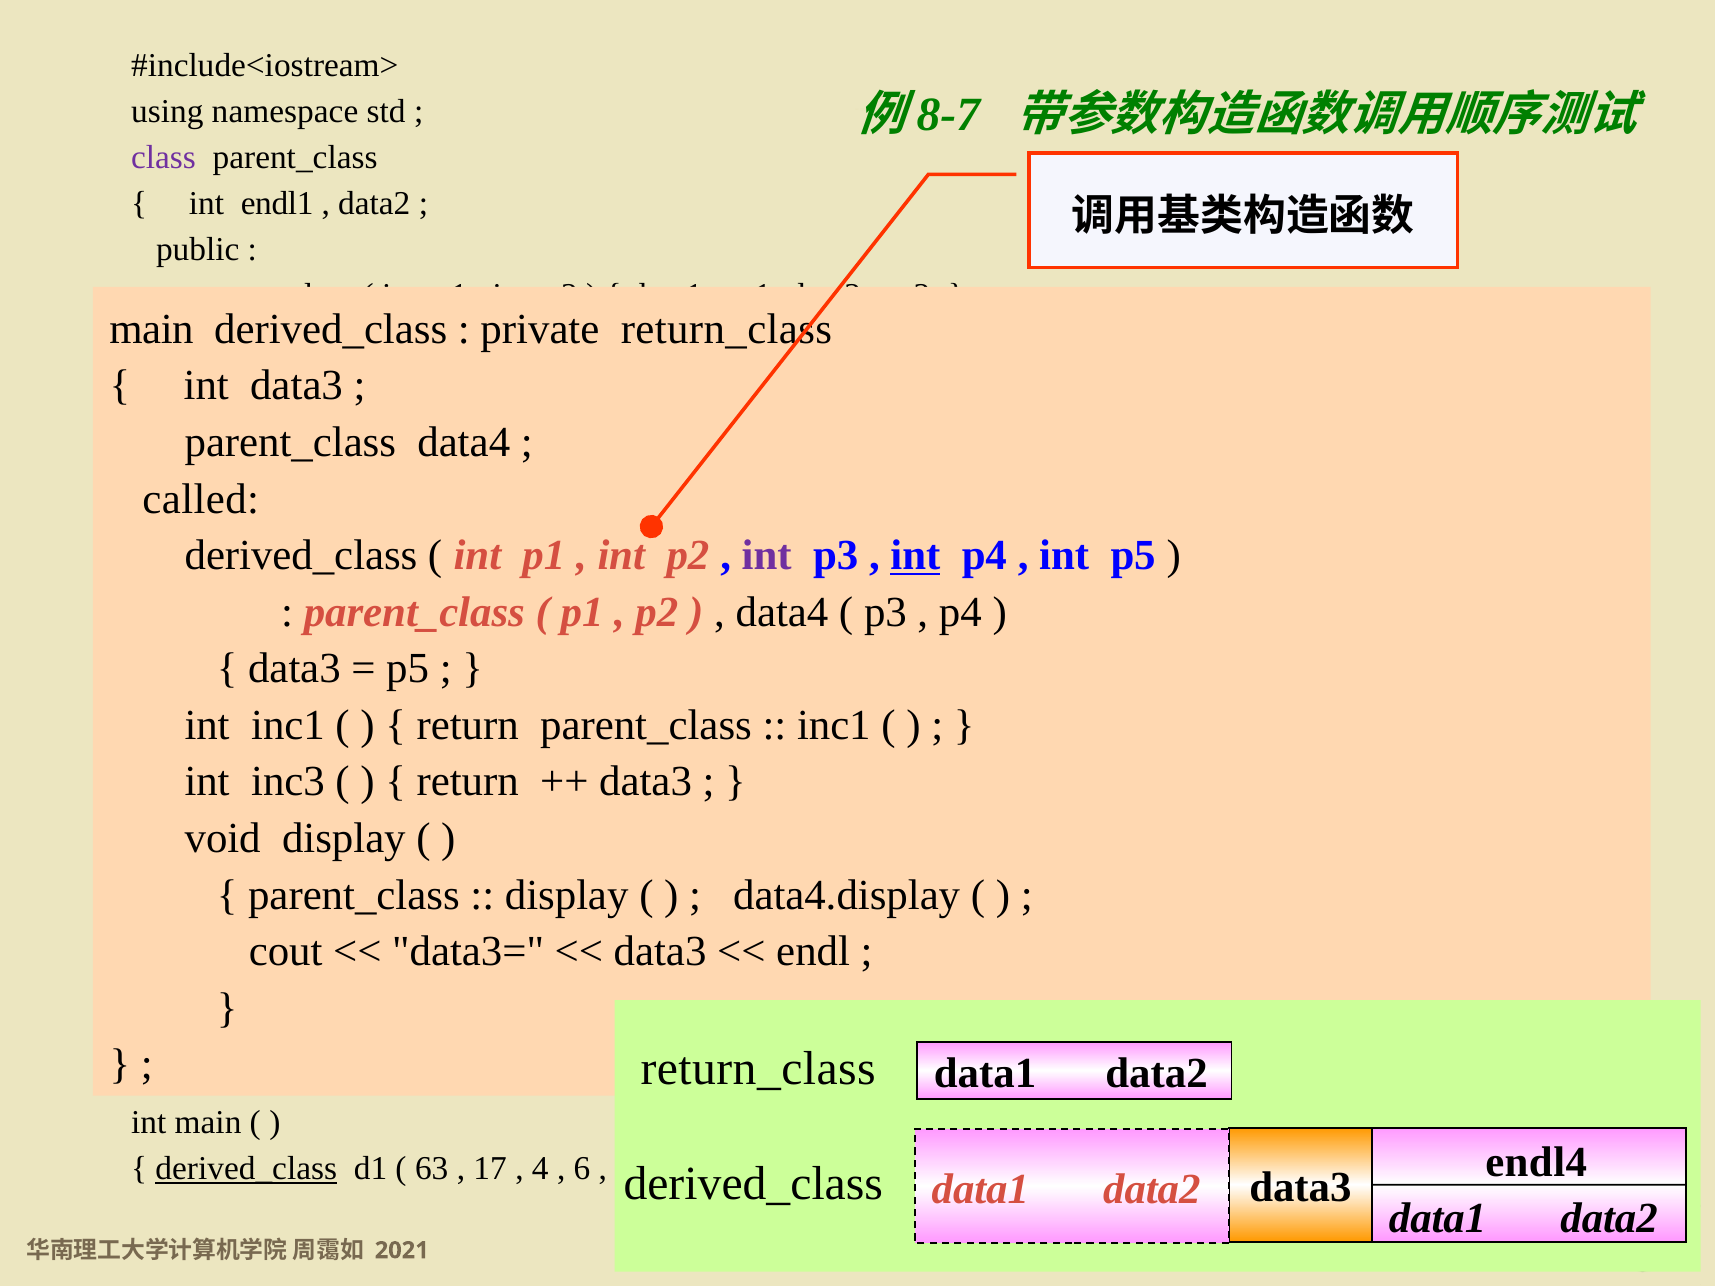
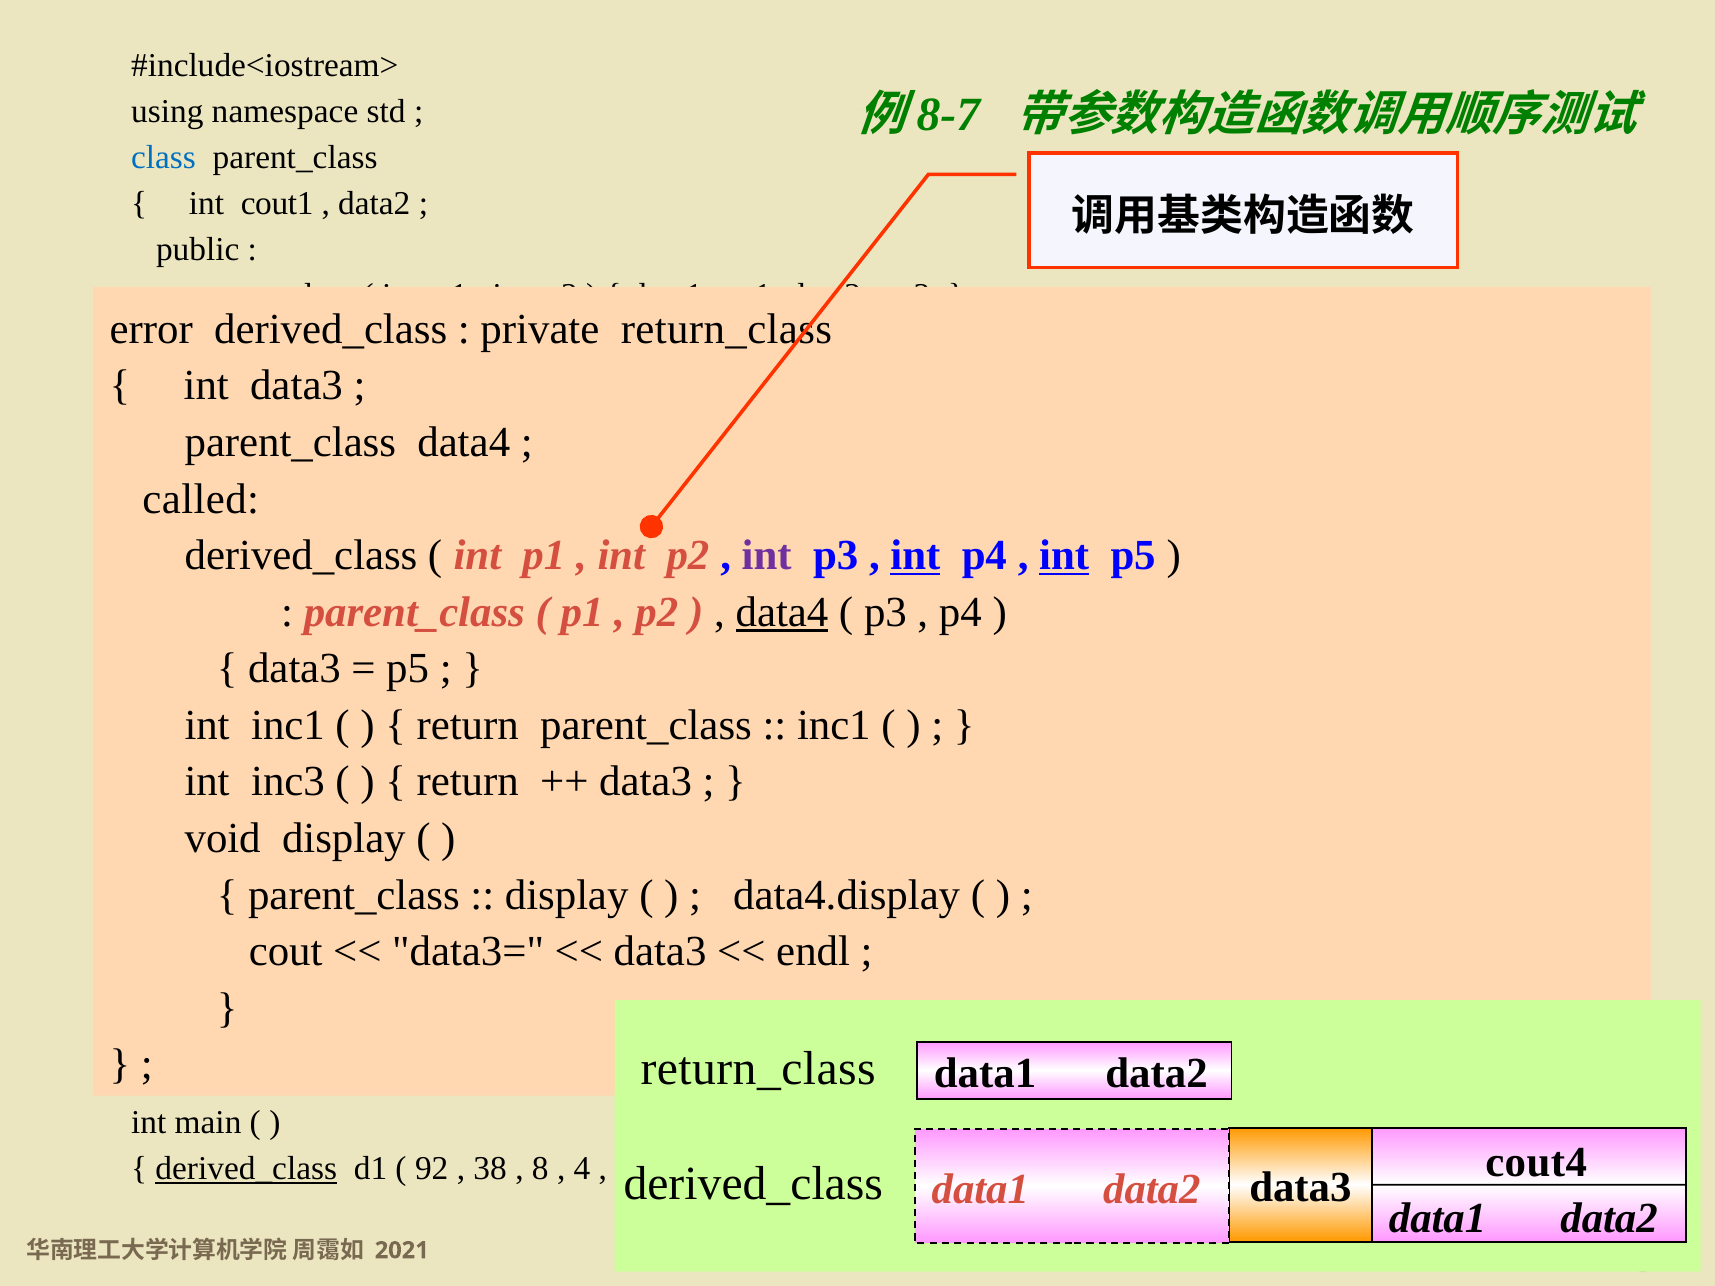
class colour: purple -> blue (164, 157)
endl1: endl1 -> cout1 (277, 203)
main: main -> error (151, 329)
int underline: none -> present (1064, 556)
data4 underline: none -> present (782, 612)
endl4: endl4 -> cout4 (1536, 1162)
63: 63 -> 92 (432, 1169)
17: 17 -> 38 (490, 1169)
4: 4 -> 8 (540, 1169)
6: 6 -> 4 (582, 1169)
